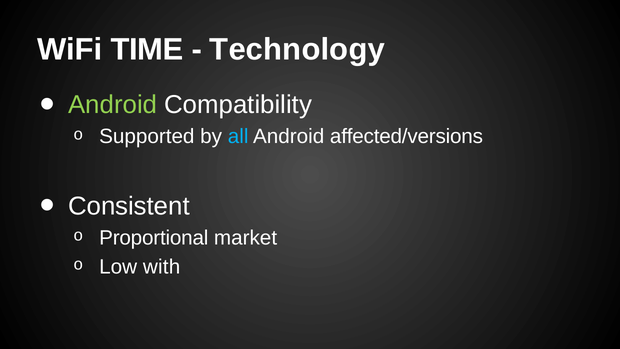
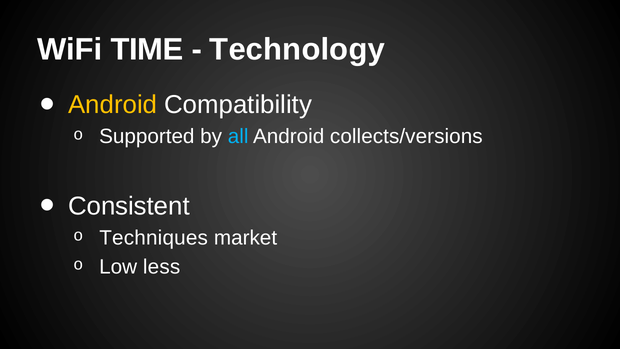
Android colour: light green -> yellow (113, 105)
affected/versions: affected/versions -> collects/versions (406, 137)
Proportional: Proportional -> Techniques (154, 238)
with: with -> less (162, 267)
